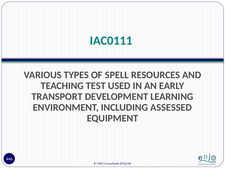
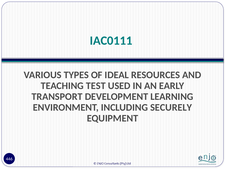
SPELL: SPELL -> IDEAL (117, 75)
ASSESSED: ASSESSED -> SECURELY (171, 107)
